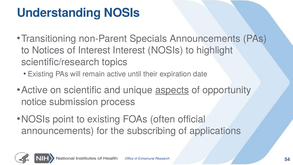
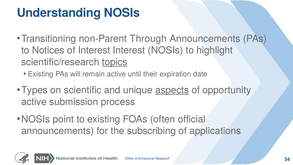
Specials: Specials -> Through (148, 39)
topics underline: none -> present (115, 62)
Active: Active -> Types (34, 90)
notice: notice -> active (34, 102)
